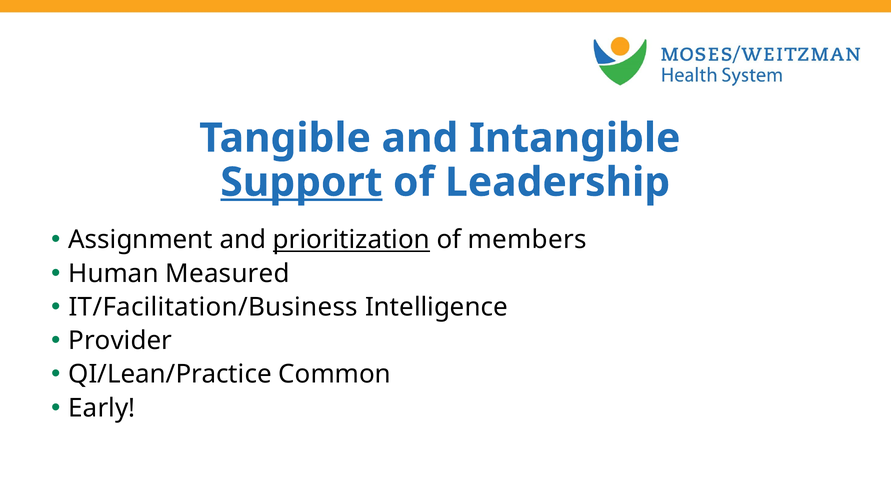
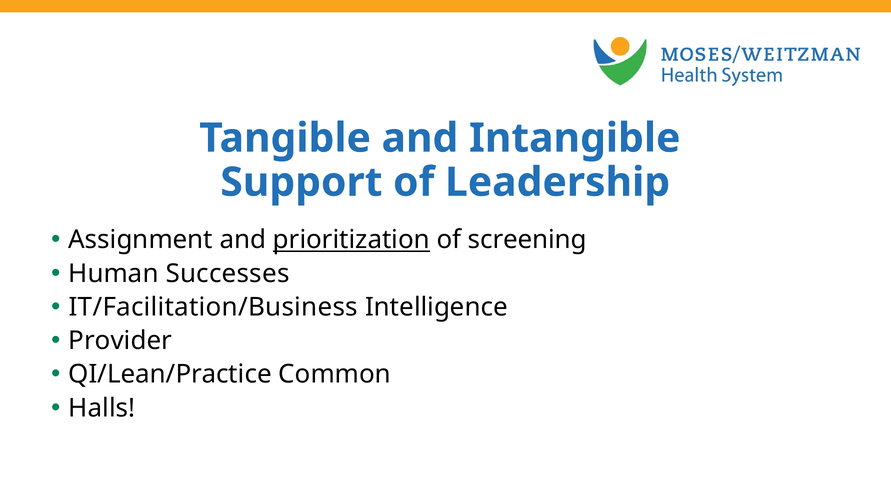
Support underline: present -> none (301, 182)
members: members -> screening (527, 240)
Measured: Measured -> Successes (228, 274)
Early: Early -> Halls (102, 408)
